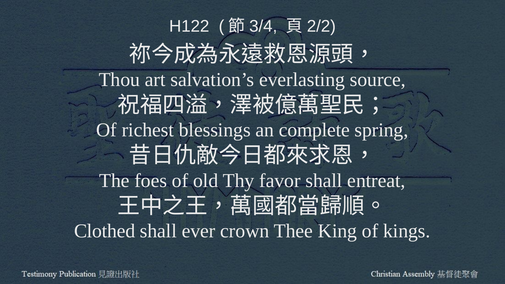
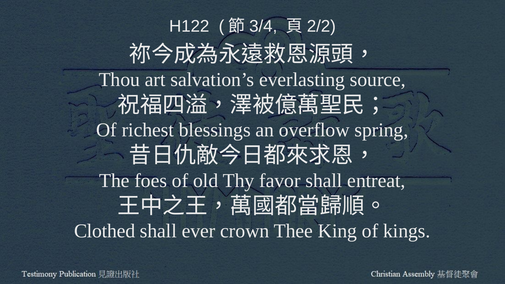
complete: complete -> overflow (314, 130)
